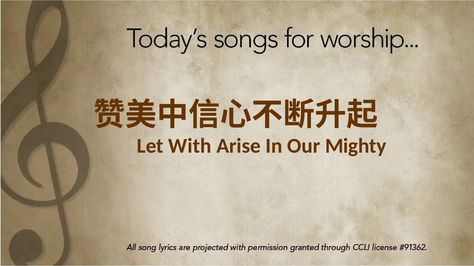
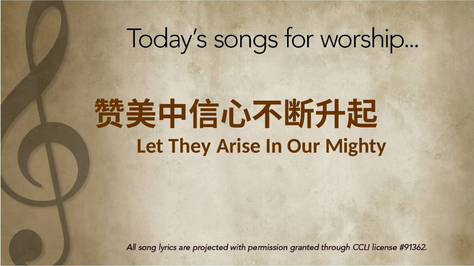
With: With -> They (190, 146)
